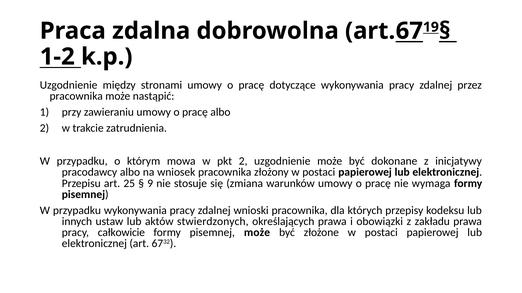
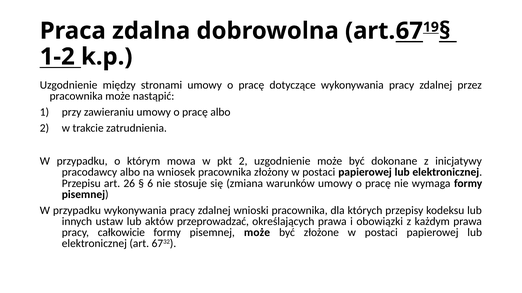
25: 25 -> 26 (129, 184)
9: 9 -> 6 (150, 184)
stwierdzonych: stwierdzonych -> przeprowadzać (213, 222)
zakładu: zakładu -> każdym (432, 222)
